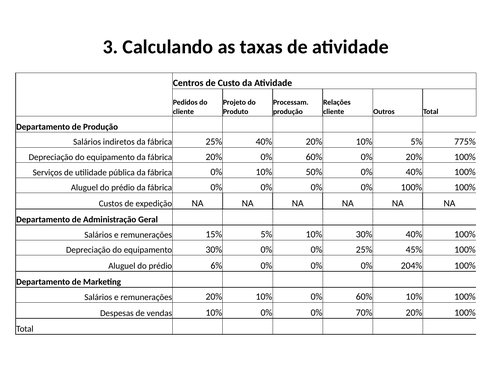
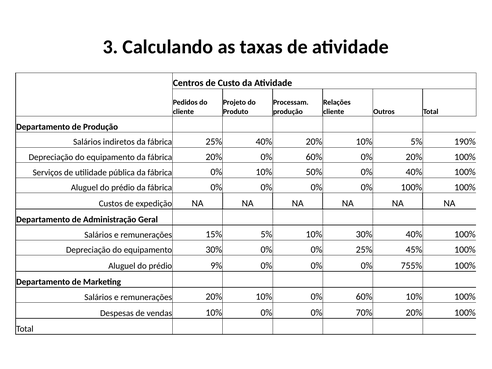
775%: 775% -> 190% (465, 142)
6%: 6% -> 9% (216, 266)
204%: 204% -> 755% (412, 266)
